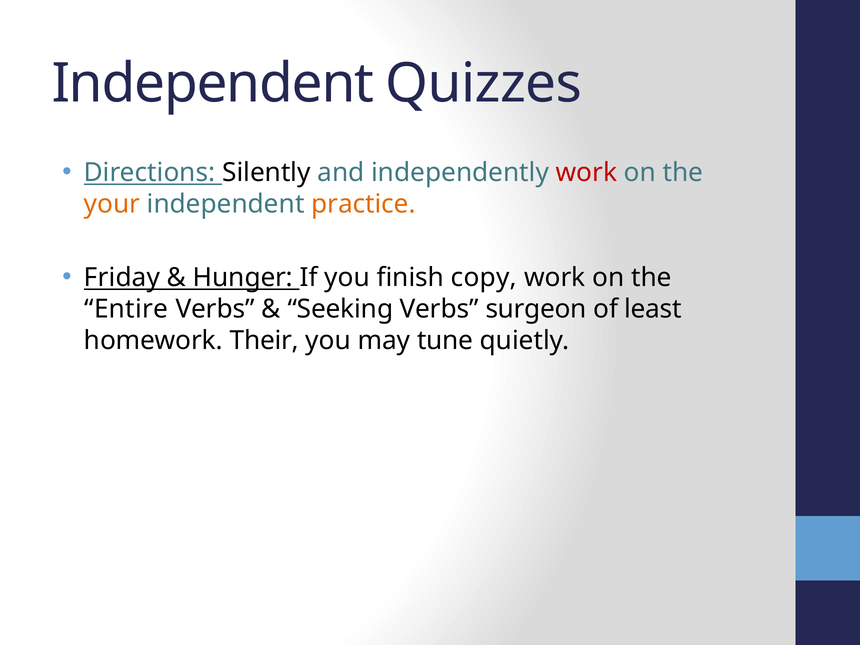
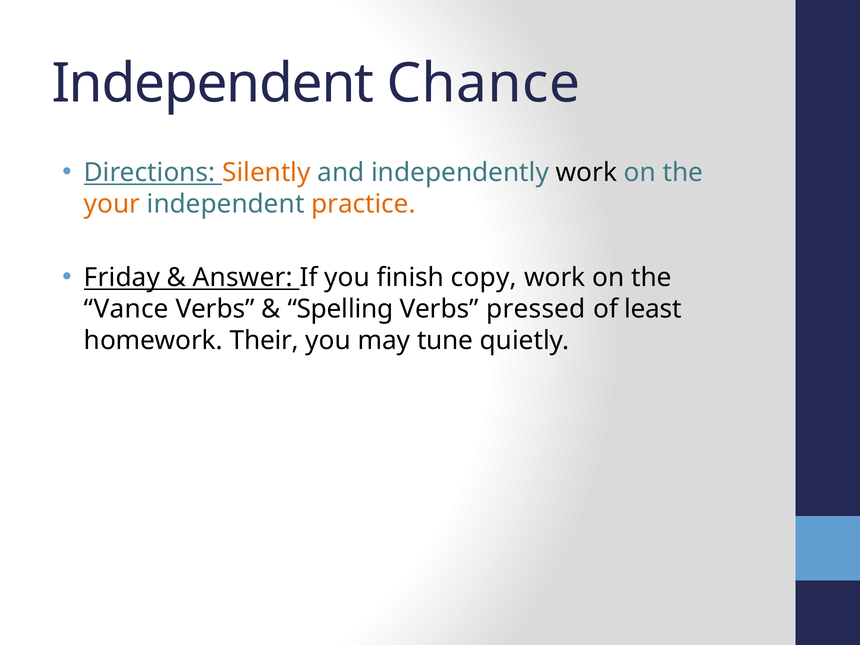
Quizzes: Quizzes -> Chance (483, 83)
Silently colour: black -> orange (266, 172)
work colour: red -> black (586, 172)
Hunger: Hunger -> Answer (243, 277)
Entire: Entire -> Vance (126, 309)
Seeking: Seeking -> Spelling (340, 309)
surgeon: surgeon -> pressed (536, 309)
